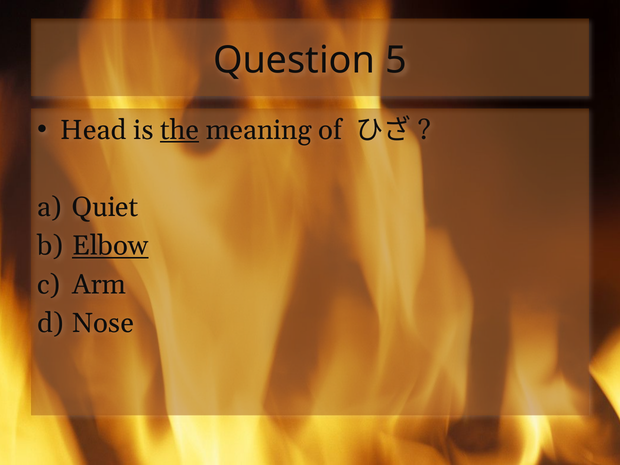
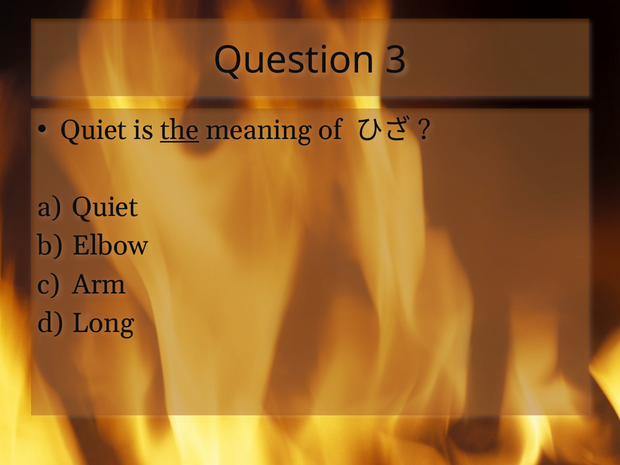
5: 5 -> 3 (396, 60)
Head: Head -> Quiet (94, 130)
Elbow underline: present -> none (110, 246)
Nose: Nose -> Long (103, 323)
